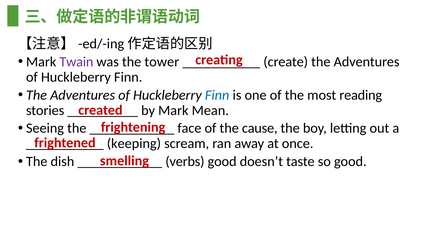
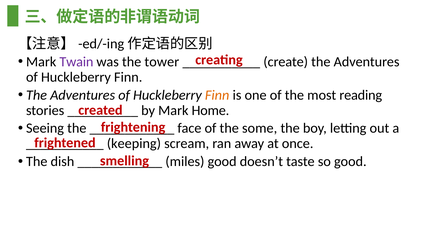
Finn colour: blue -> orange (217, 95)
Mean: Mean -> Home (210, 110)
cause: cause -> some (260, 128)
verbs: verbs -> miles (185, 162)
